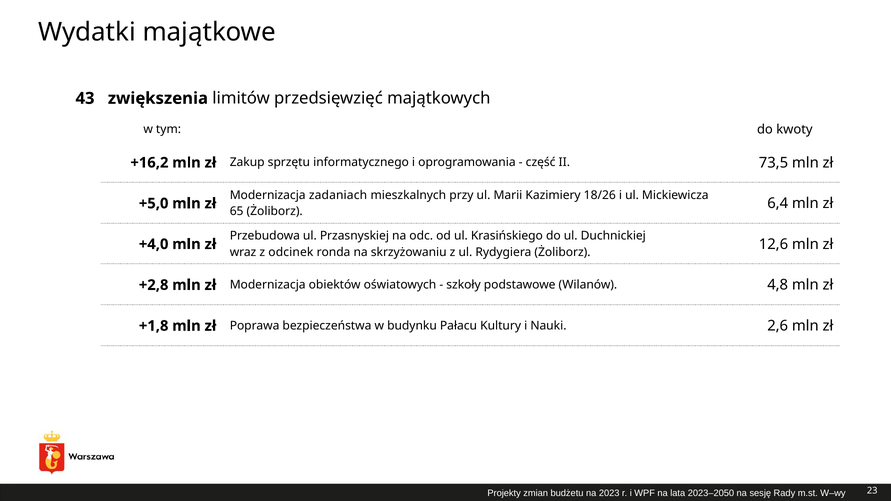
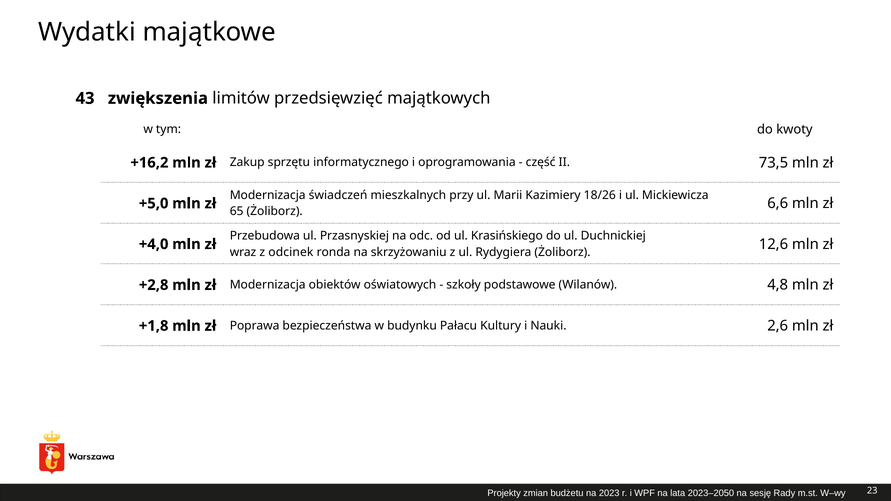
zadaniach: zadaniach -> świadczeń (338, 195)
6,4: 6,4 -> 6,6 (778, 204)
